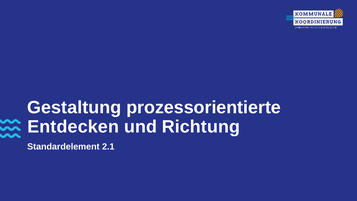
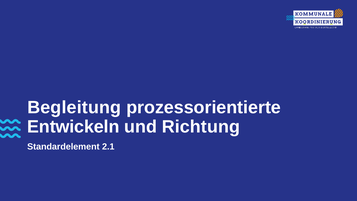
Gestaltung: Gestaltung -> Begleitung (74, 107)
Entdecken: Entdecken -> Entwickeln (73, 127)
